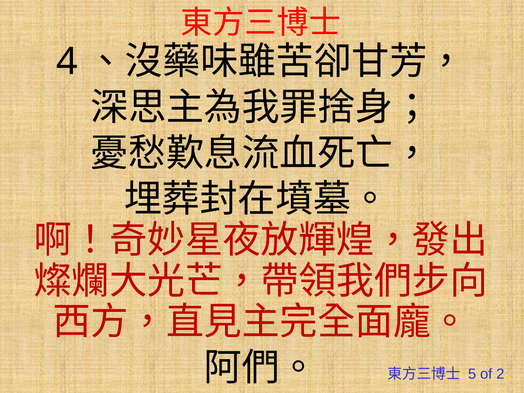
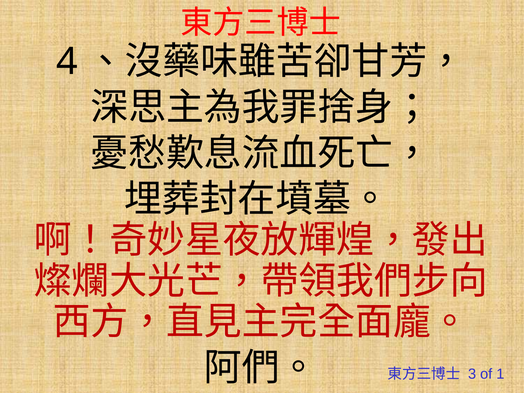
5: 5 -> 3 (472, 374)
2: 2 -> 1 (500, 374)
